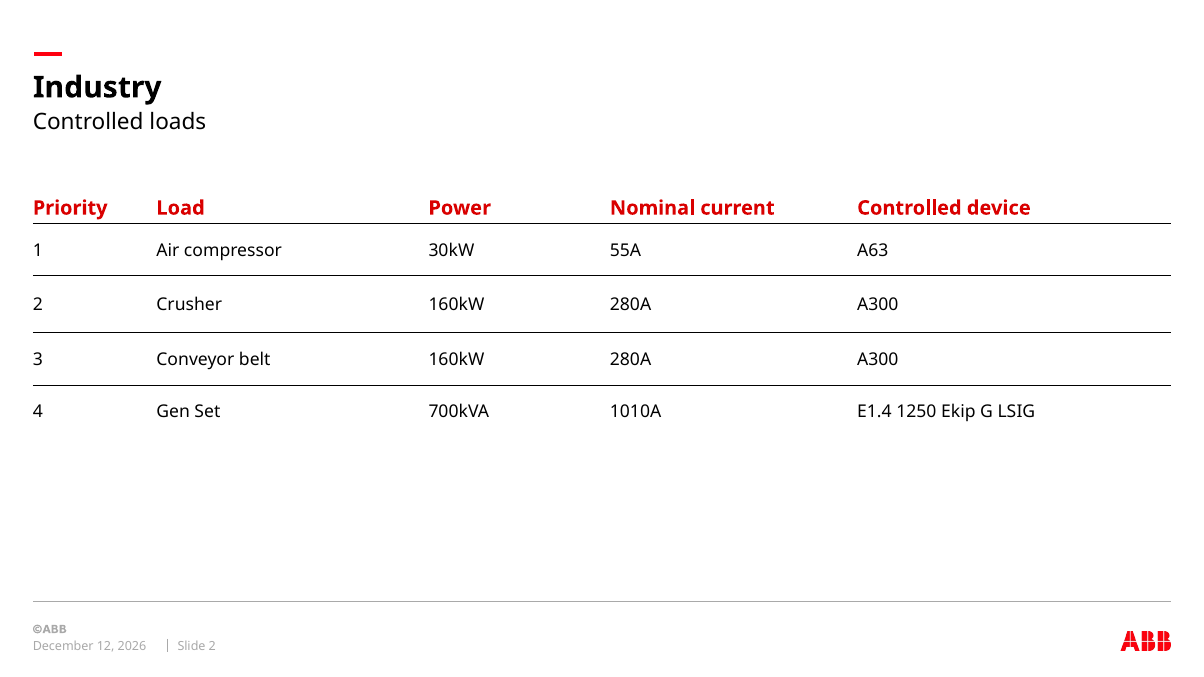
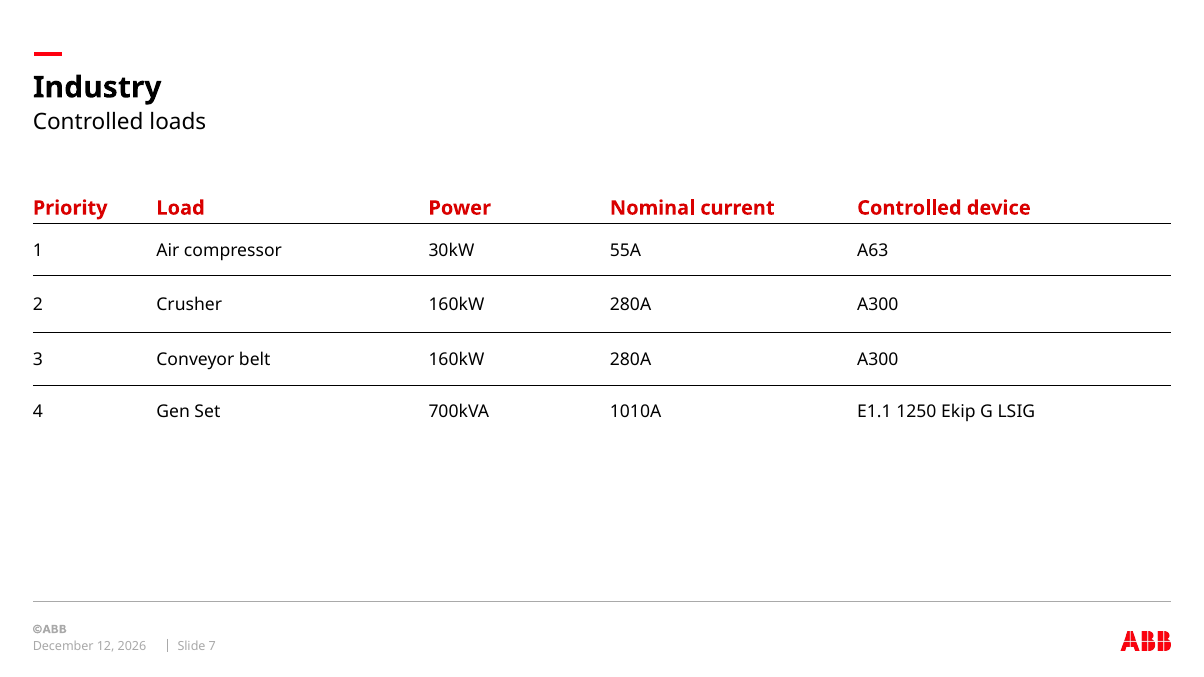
E1.4: E1.4 -> E1.1 (874, 412)
Slide 2: 2 -> 7 (212, 647)
